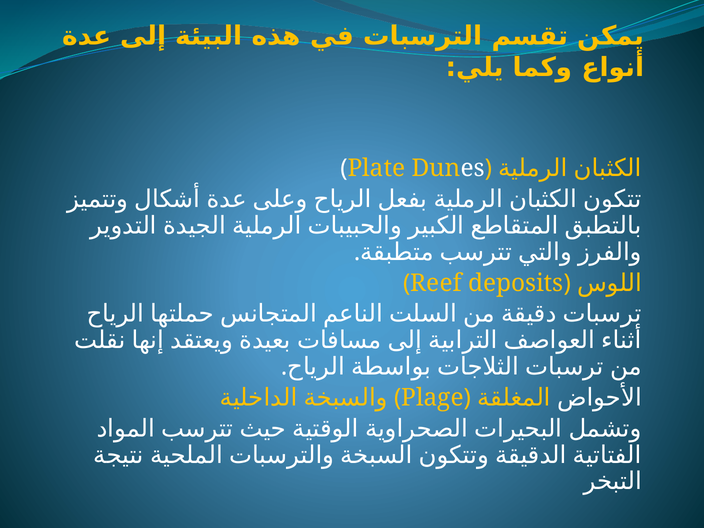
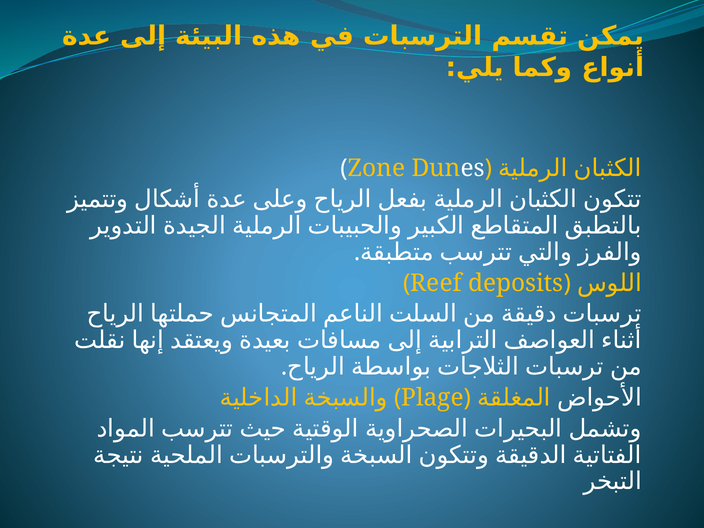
Plate: Plate -> Zone (376, 168)
